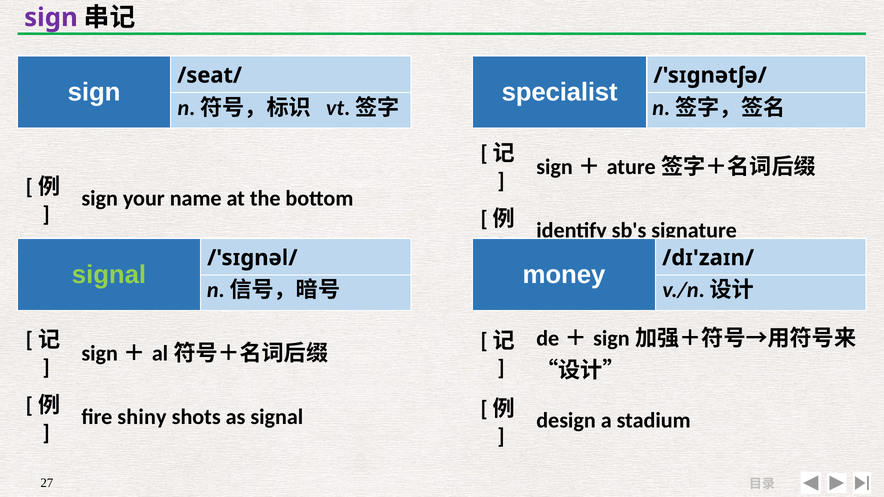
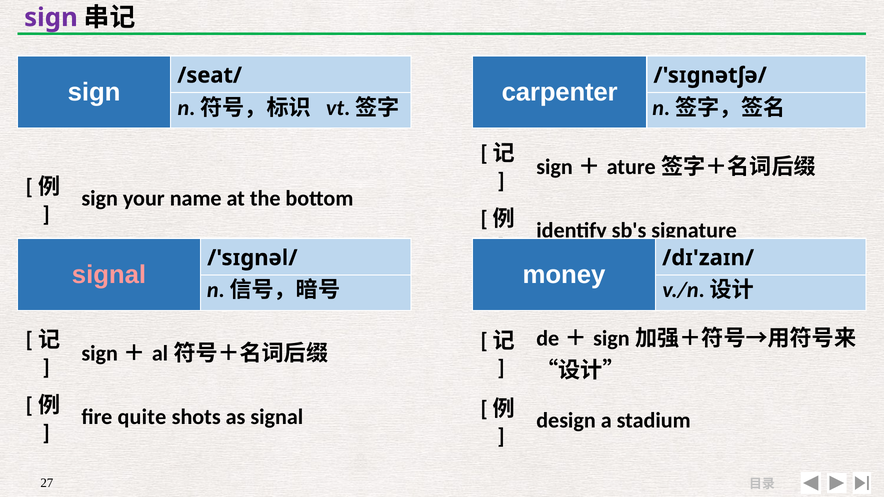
specialist: specialist -> carpenter (560, 92)
signal colour: light green -> pink (109, 275)
shiny: shiny -> quite (142, 417)
